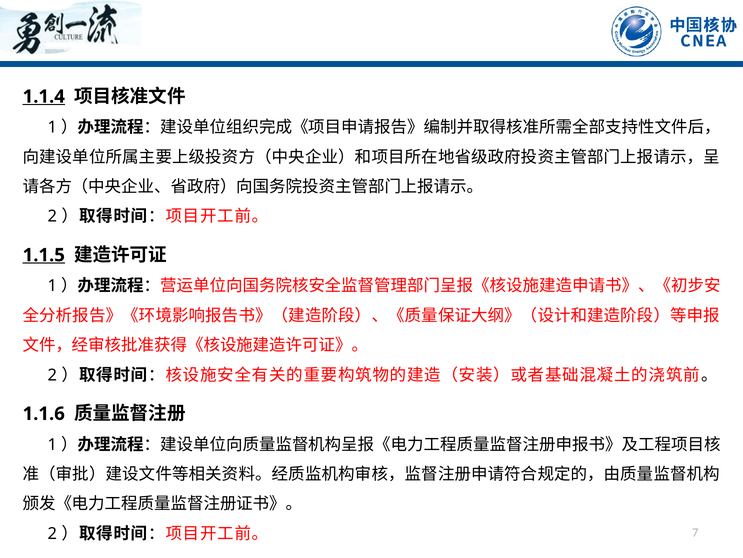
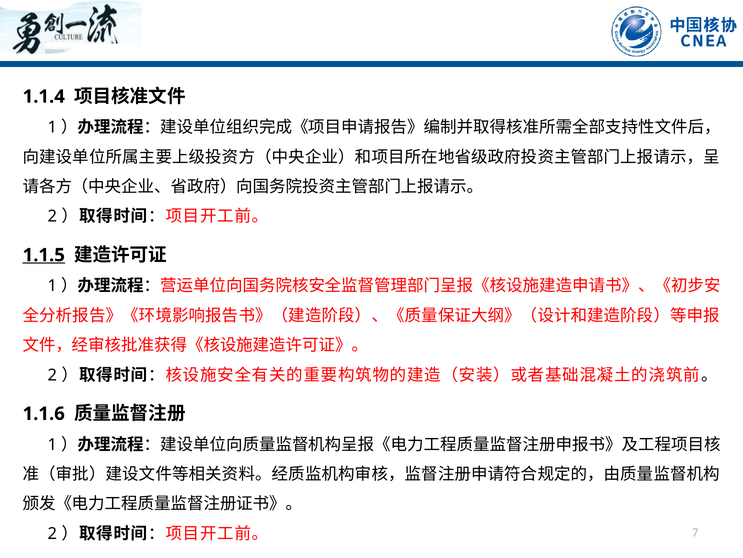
1.1.4 underline: present -> none (44, 96)
